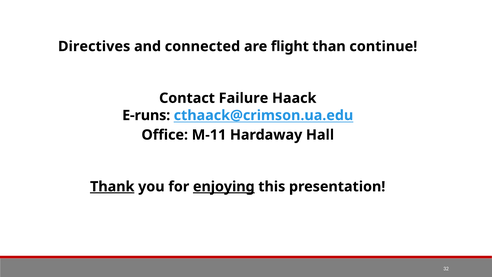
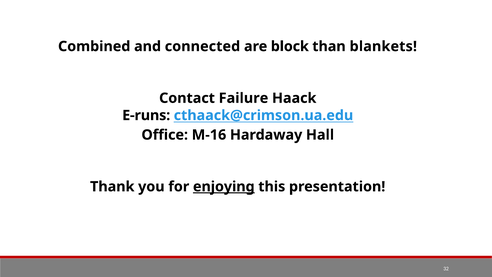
Directives: Directives -> Combined (94, 46)
flight: flight -> block (290, 46)
continue: continue -> blankets (383, 46)
M-11: M-11 -> M-16 (209, 135)
Thank underline: present -> none (112, 186)
